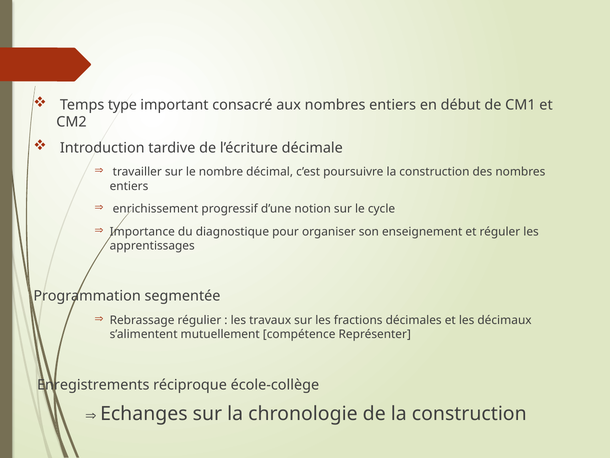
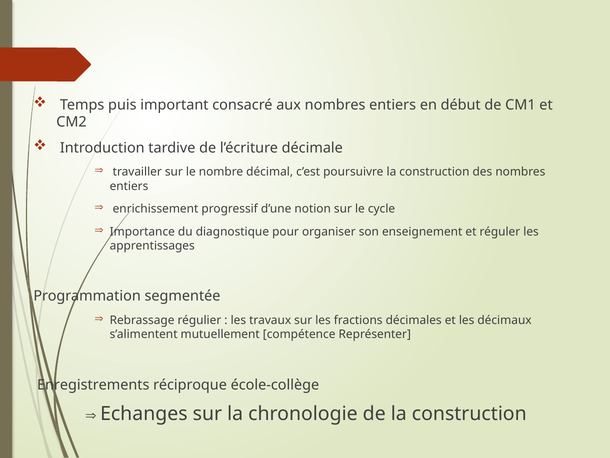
type: type -> puis (122, 105)
